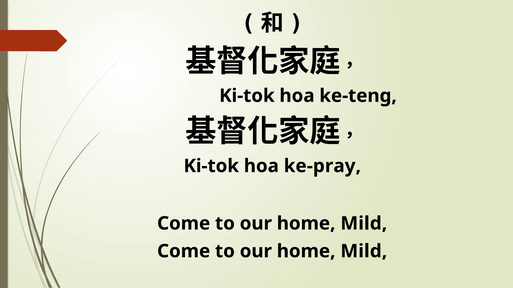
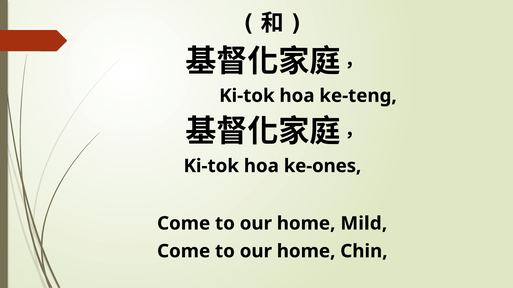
ke-pray: ke-pray -> ke-ones (322, 166)
Mild: Mild -> Chin (364, 252)
